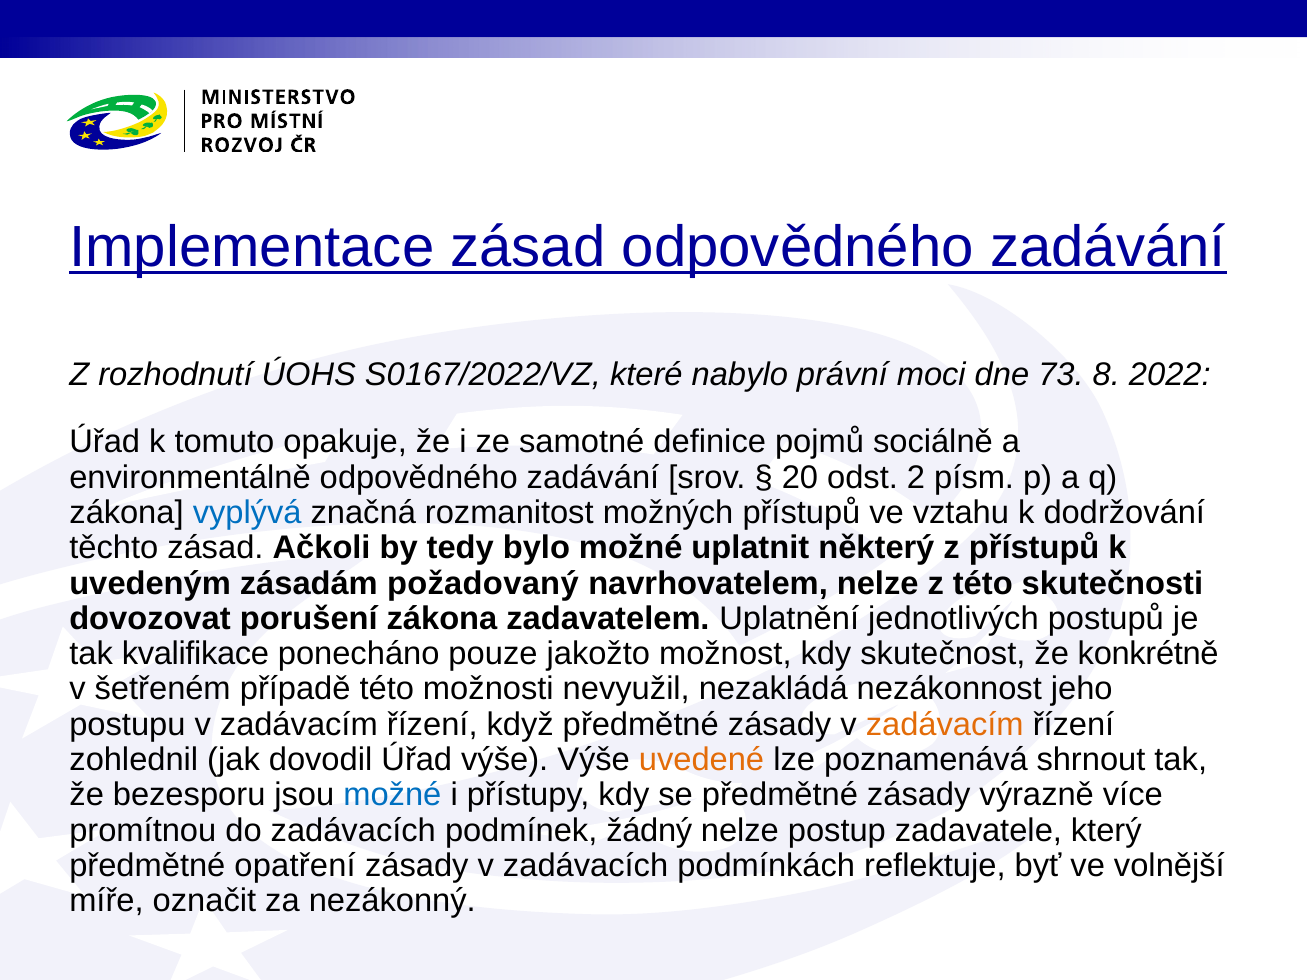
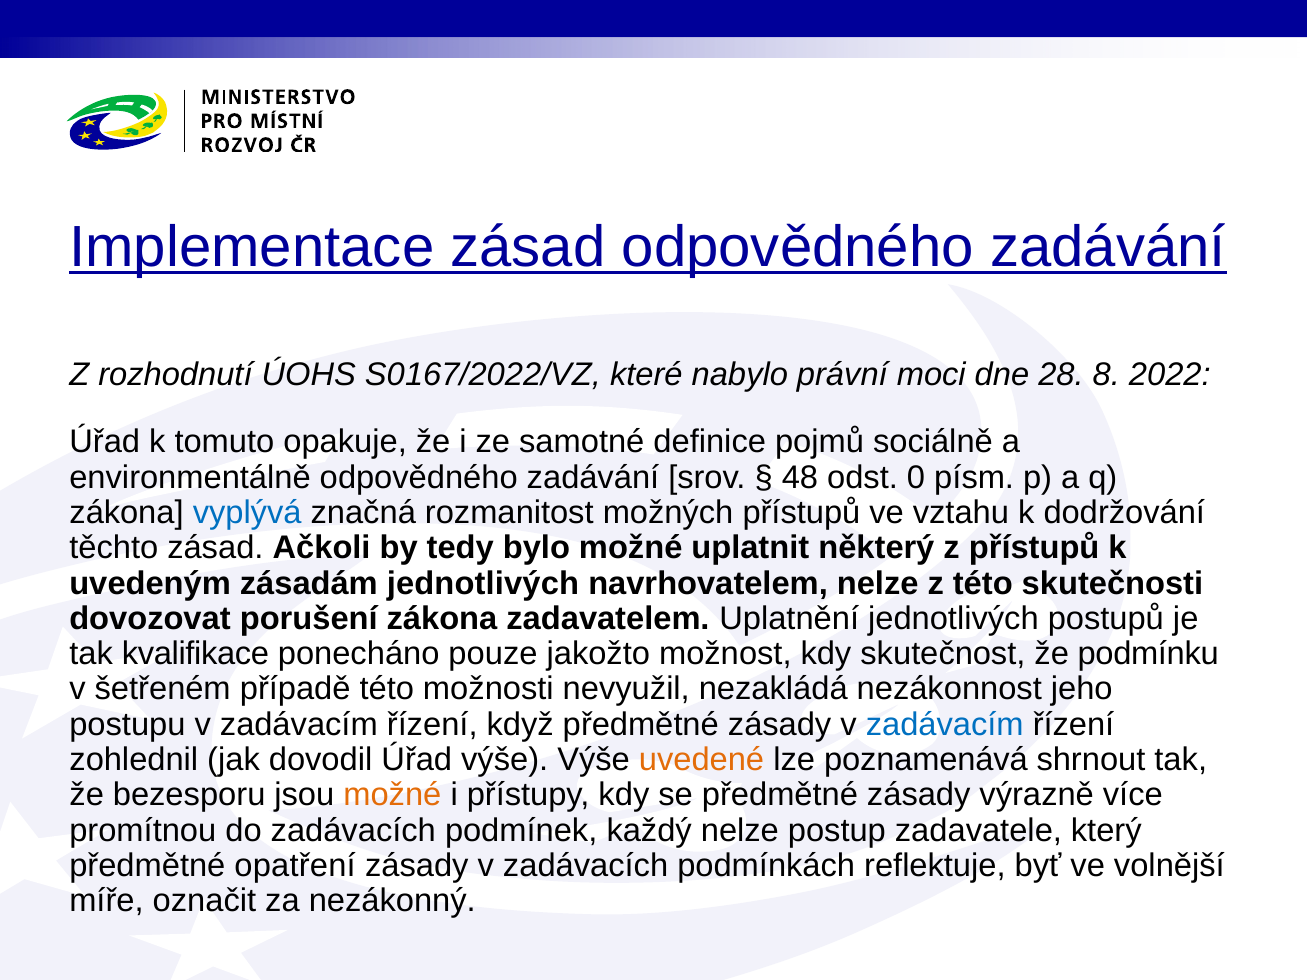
73: 73 -> 28 (1061, 374)
20: 20 -> 48 (800, 478)
2: 2 -> 0 (916, 478)
zásadám požadovaný: požadovaný -> jednotlivých (483, 583)
konkrétně: konkrétně -> podmínku (1148, 654)
zadávacím colour: orange -> blue (945, 725)
možné colour: blue -> orange (392, 795)
žádný: žádný -> každý (649, 831)
